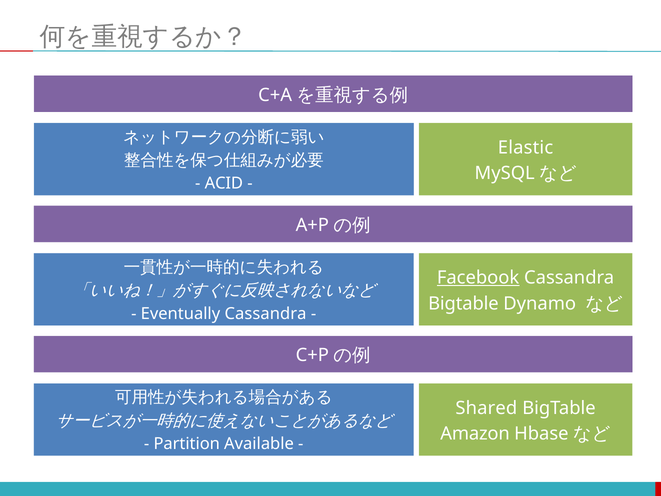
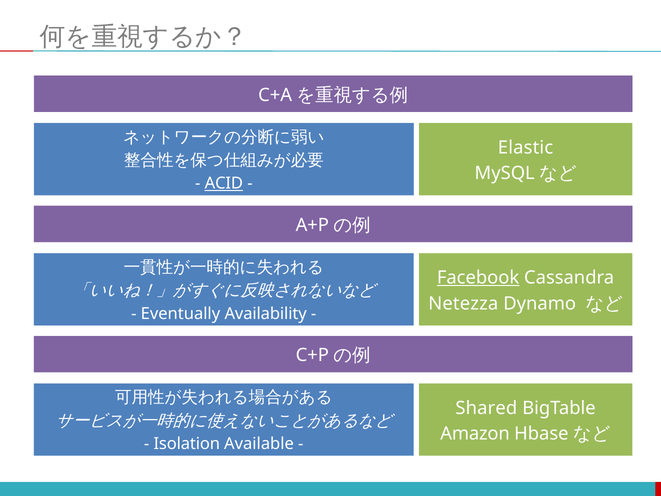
ACID underline: none -> present (224, 183)
Bigtable: Bigtable -> Netezza (463, 303)
Eventually Cassandra: Cassandra -> Availability (266, 313)
Partition: Partition -> Isolation (187, 444)
